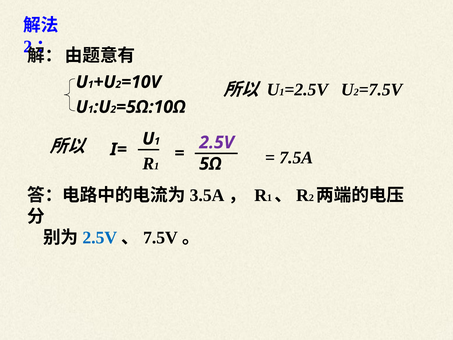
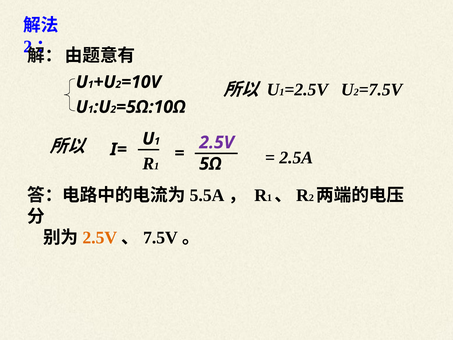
7.5A: 7.5A -> 2.5A (296, 157)
3.5A: 3.5A -> 5.5A (207, 195)
2.5V colour: blue -> orange (100, 238)
